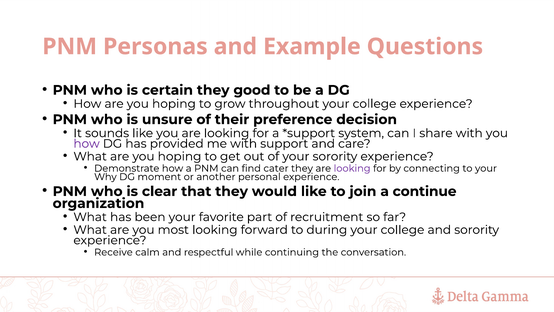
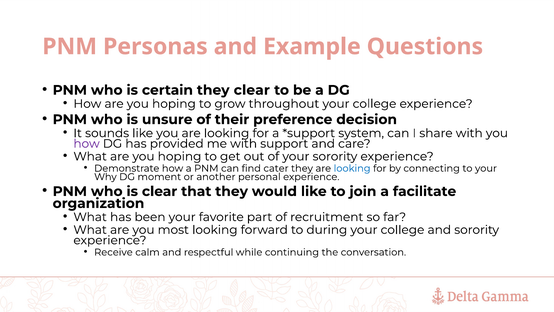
they good: good -> clear (252, 90)
looking colour: purple -> blue (352, 168)
continue: continue -> facilitate (425, 191)
